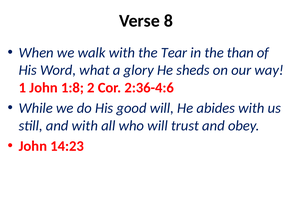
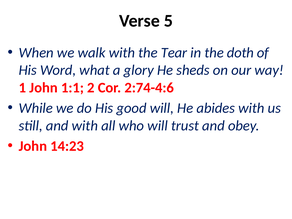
8: 8 -> 5 (168, 21)
than: than -> doth (240, 53)
1:8: 1:8 -> 1:1 (72, 88)
2:36-4:6: 2:36-4:6 -> 2:74-4:6 (149, 88)
